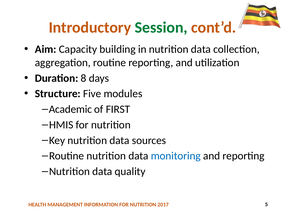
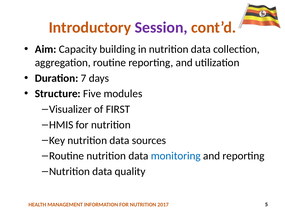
Session colour: green -> purple (161, 27)
8: 8 -> 7 (84, 78)
Academic: Academic -> Visualizer (70, 109)
